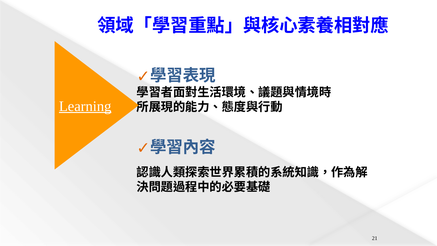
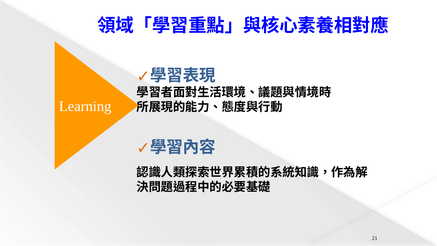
Learning underline: present -> none (85, 106)
